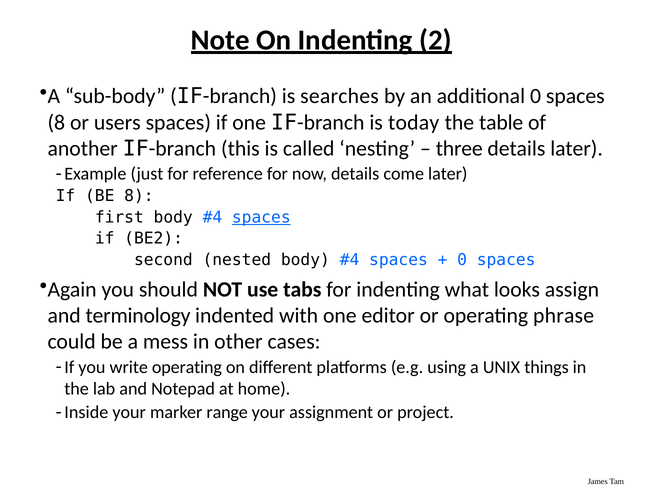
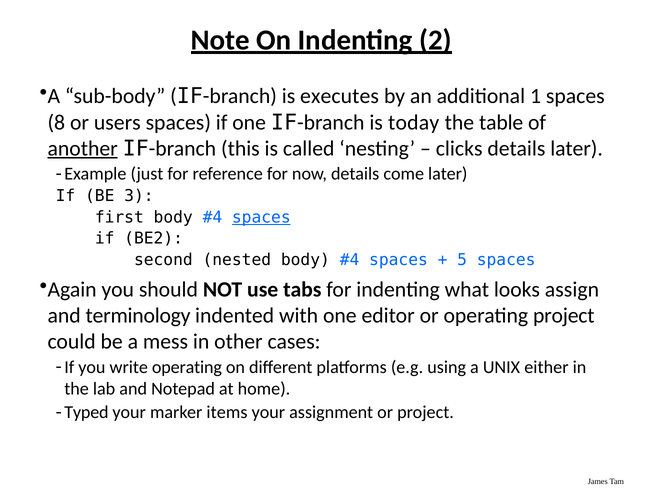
searches: searches -> executes (340, 96)
additional 0: 0 -> 1 (536, 96)
another underline: none -> present (83, 148)
three: three -> clicks (459, 148)
BE 8: 8 -> 3 (139, 196)
0: 0 -> 5 (462, 259)
operating phrase: phrase -> project (564, 315)
things: things -> either (546, 367)
Inside: Inside -> Typed (86, 412)
range: range -> items (227, 412)
